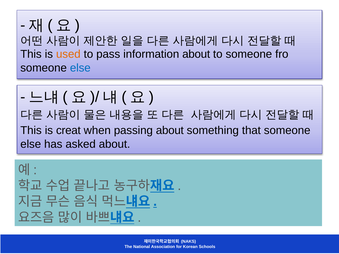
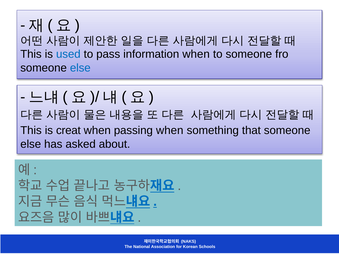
used colour: orange -> blue (68, 54)
information about: about -> when (196, 54)
passing about: about -> when (170, 131)
